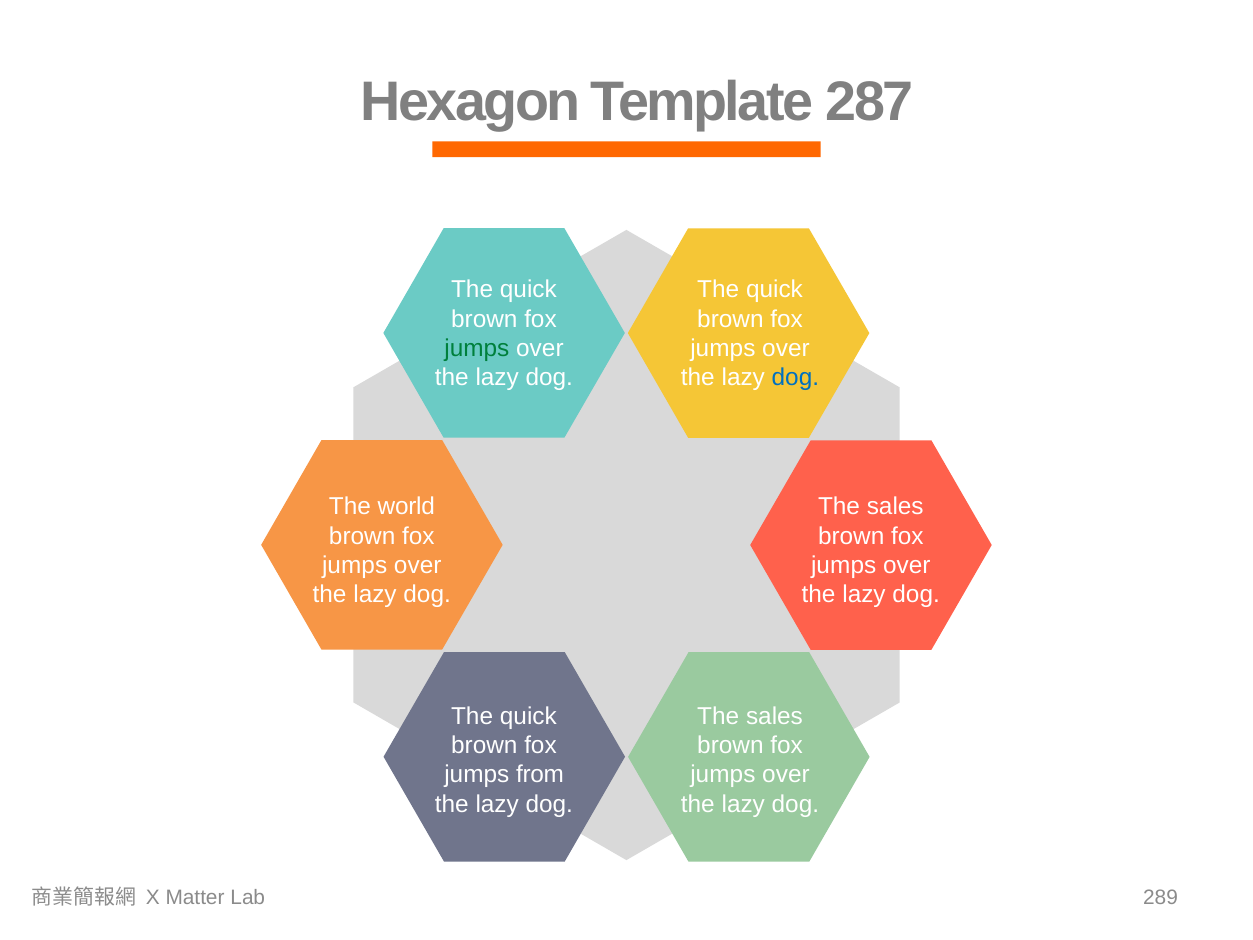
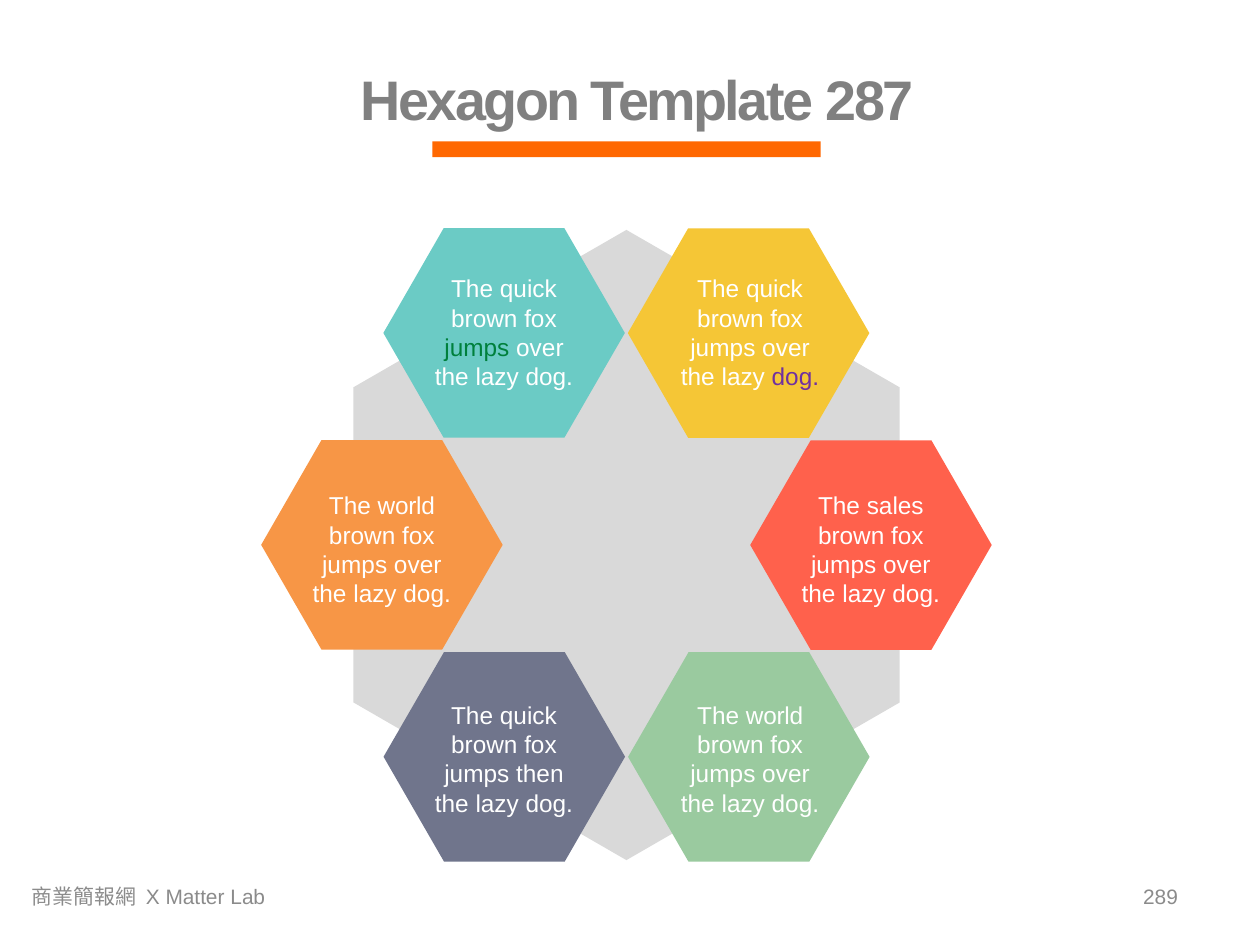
dog colour: blue -> purple (795, 378)
sales: sales -> world (775, 716)
from: from -> then (540, 775)
